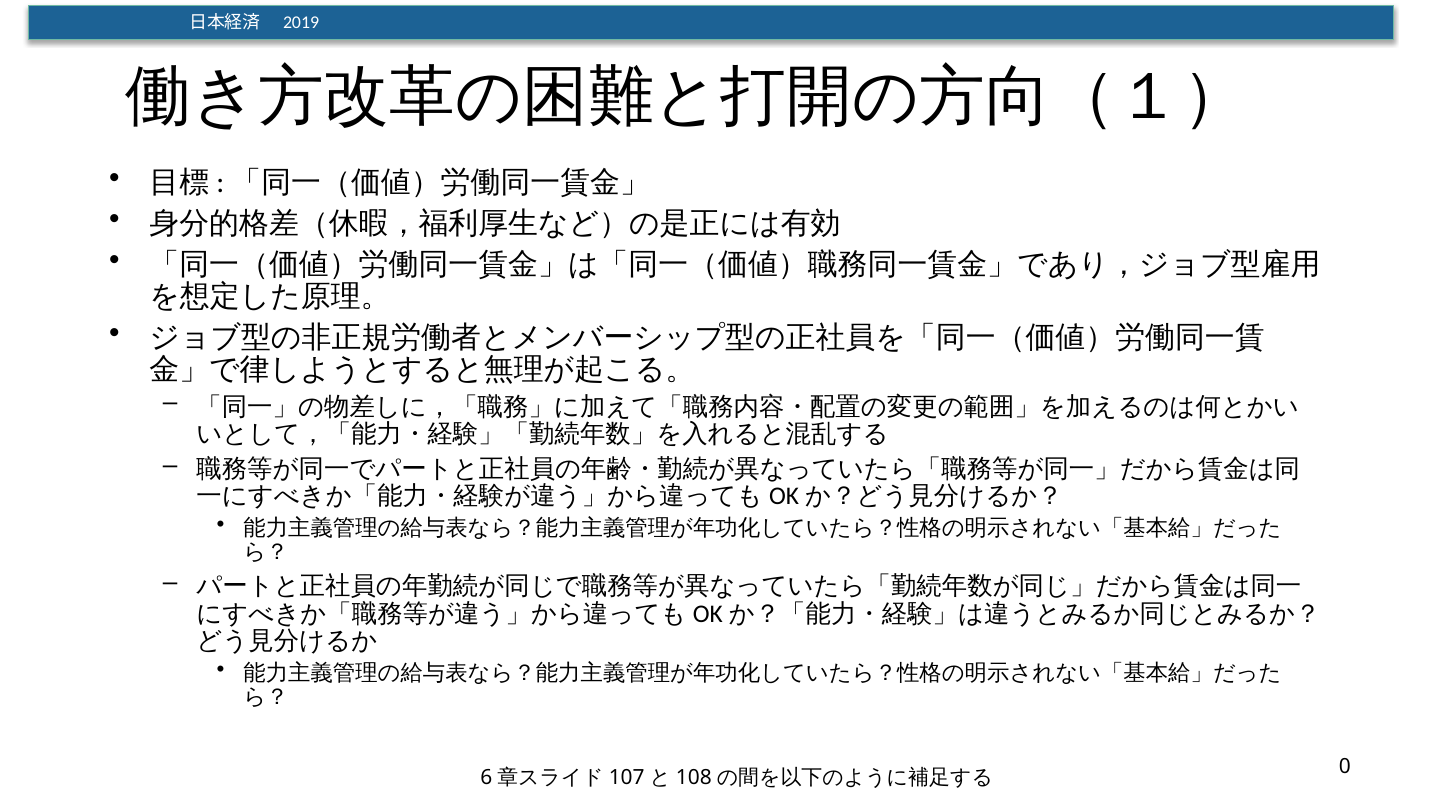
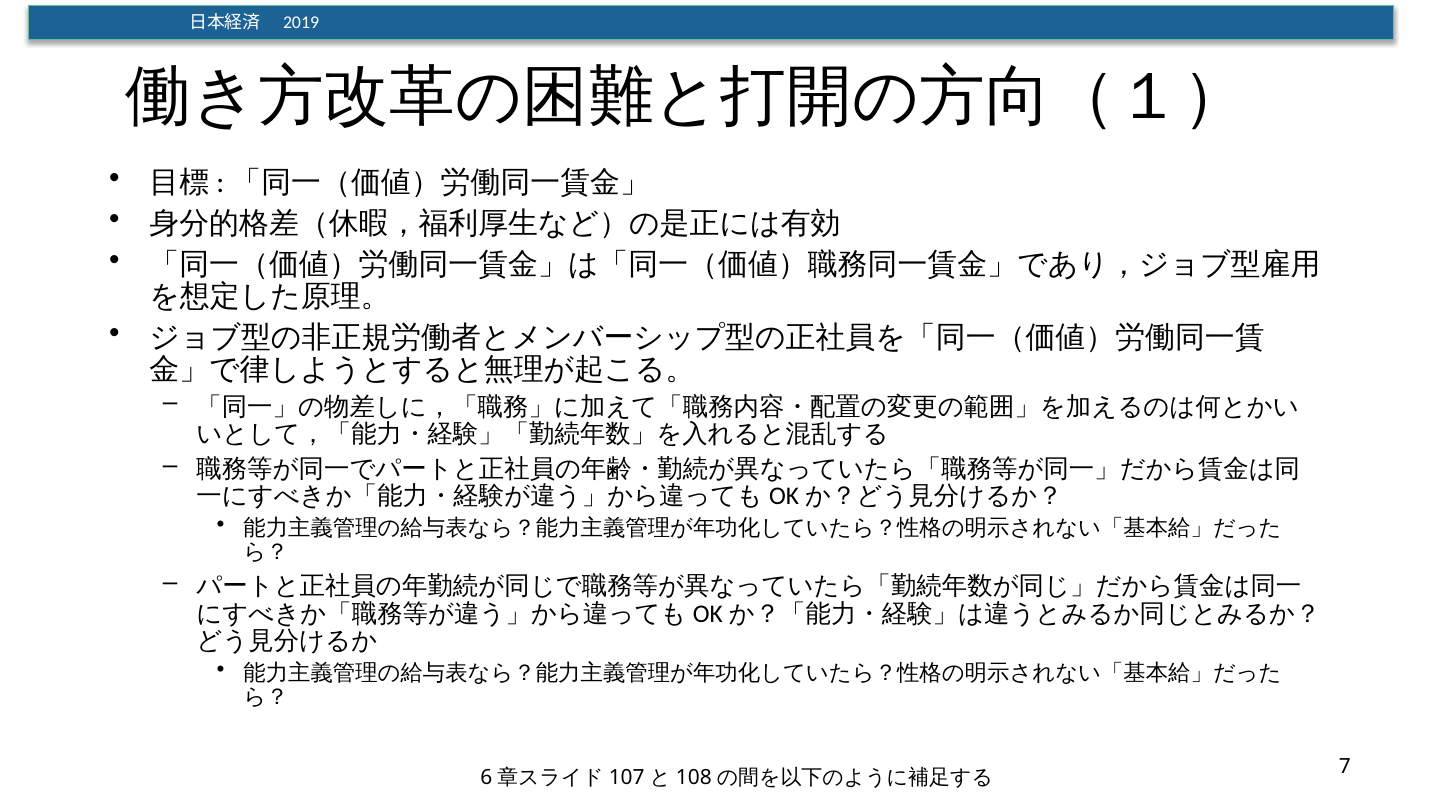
0: 0 -> 7 (1345, 766)
